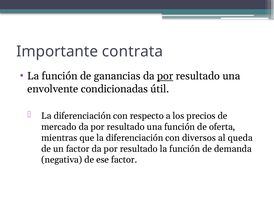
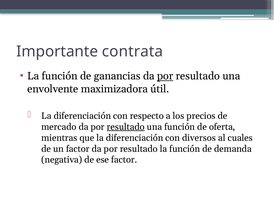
condicionadas: condicionadas -> maximizadora (114, 89)
resultado underline: none -> present (126, 126)
queda: queda -> cuales (240, 137)
